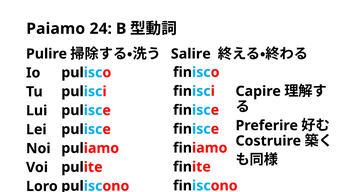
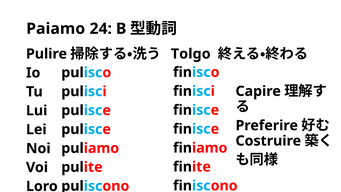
Salire: Salire -> Tolgo (191, 54)
